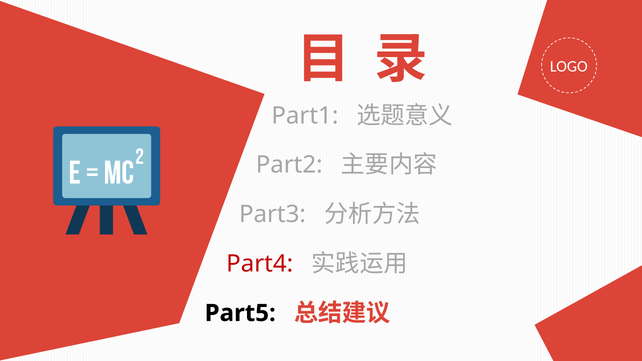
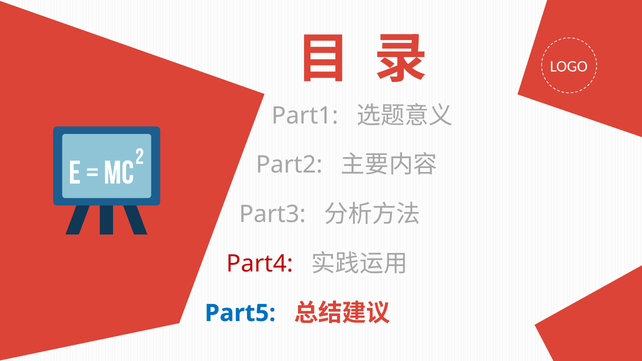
Part5 colour: black -> blue (240, 313)
